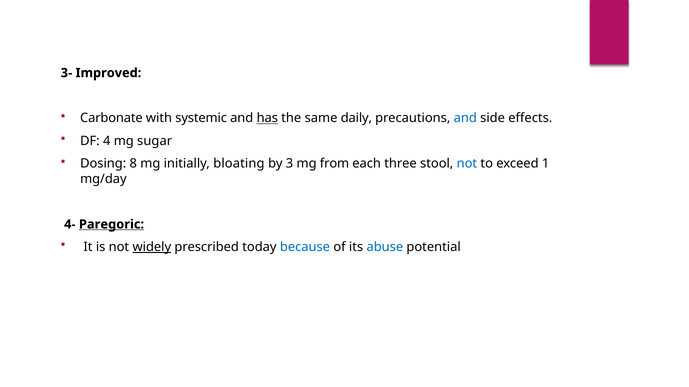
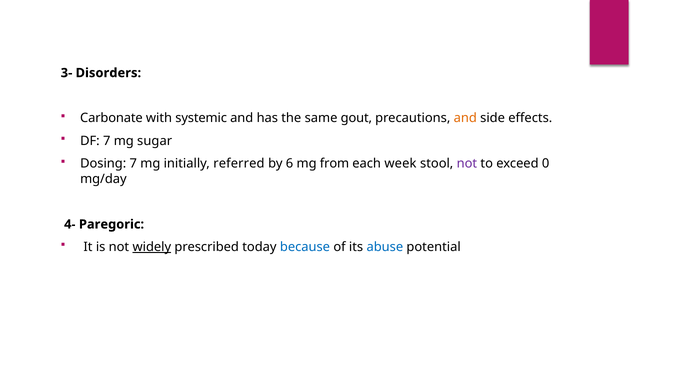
Improved: Improved -> Disorders (108, 73)
has underline: present -> none (267, 118)
daily: daily -> gout (356, 118)
and colour: blue -> orange (465, 118)
DF 4: 4 -> 7 (107, 141)
Dosing 8: 8 -> 7 (133, 164)
bloating: bloating -> referred (239, 164)
3: 3 -> 6 (290, 164)
three: three -> week (400, 164)
not colour: blue -> purple (467, 164)
1: 1 -> 0 (546, 164)
Paregoric underline: present -> none (112, 225)
